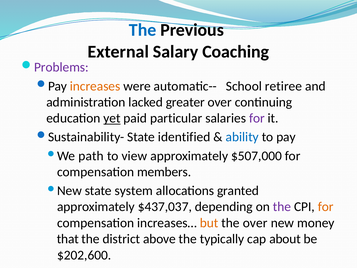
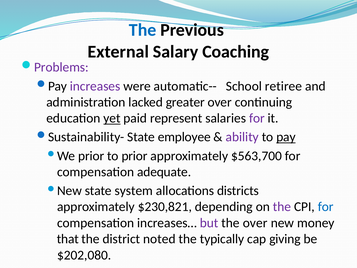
increases colour: orange -> purple (95, 86)
particular: particular -> represent (176, 118)
identified: identified -> employee (184, 137)
ability colour: blue -> purple (242, 137)
pay underline: none -> present (286, 137)
path: path -> prior (91, 156)
to view: view -> prior (135, 156)
$507,000: $507,000 -> $563,700 (256, 156)
members: members -> adequate (164, 172)
granted: granted -> districts (238, 191)
$437,037: $437,037 -> $230,821 (165, 207)
for colour: orange -> blue (326, 207)
but colour: orange -> purple (209, 223)
above: above -> noted (159, 239)
about: about -> giving (285, 239)
$202,600: $202,600 -> $202,080 (84, 255)
